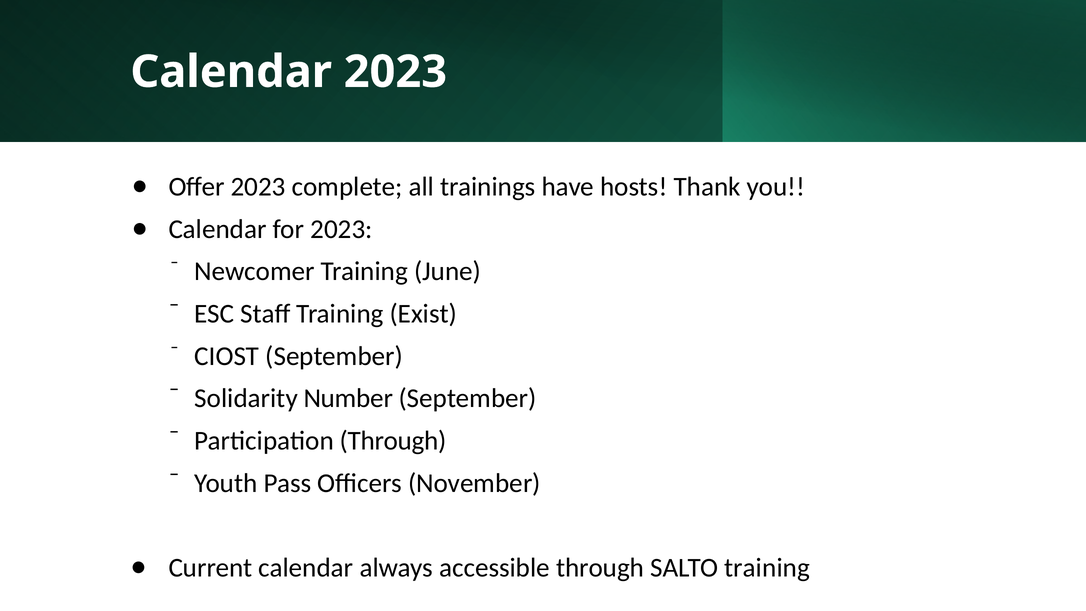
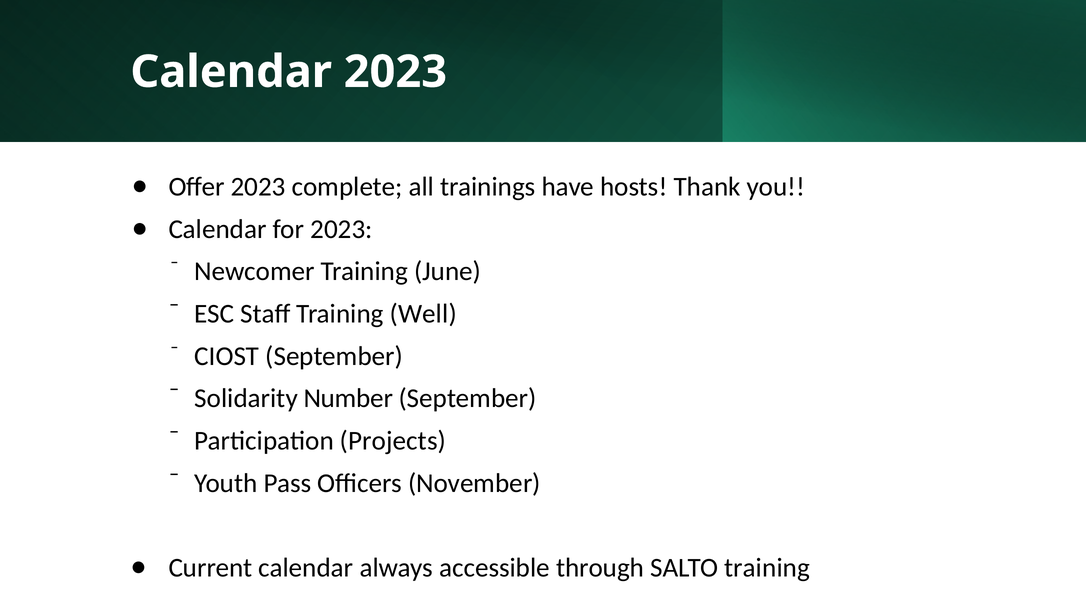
Exist: Exist -> Well (423, 314)
Participation Through: Through -> Projects (393, 441)
